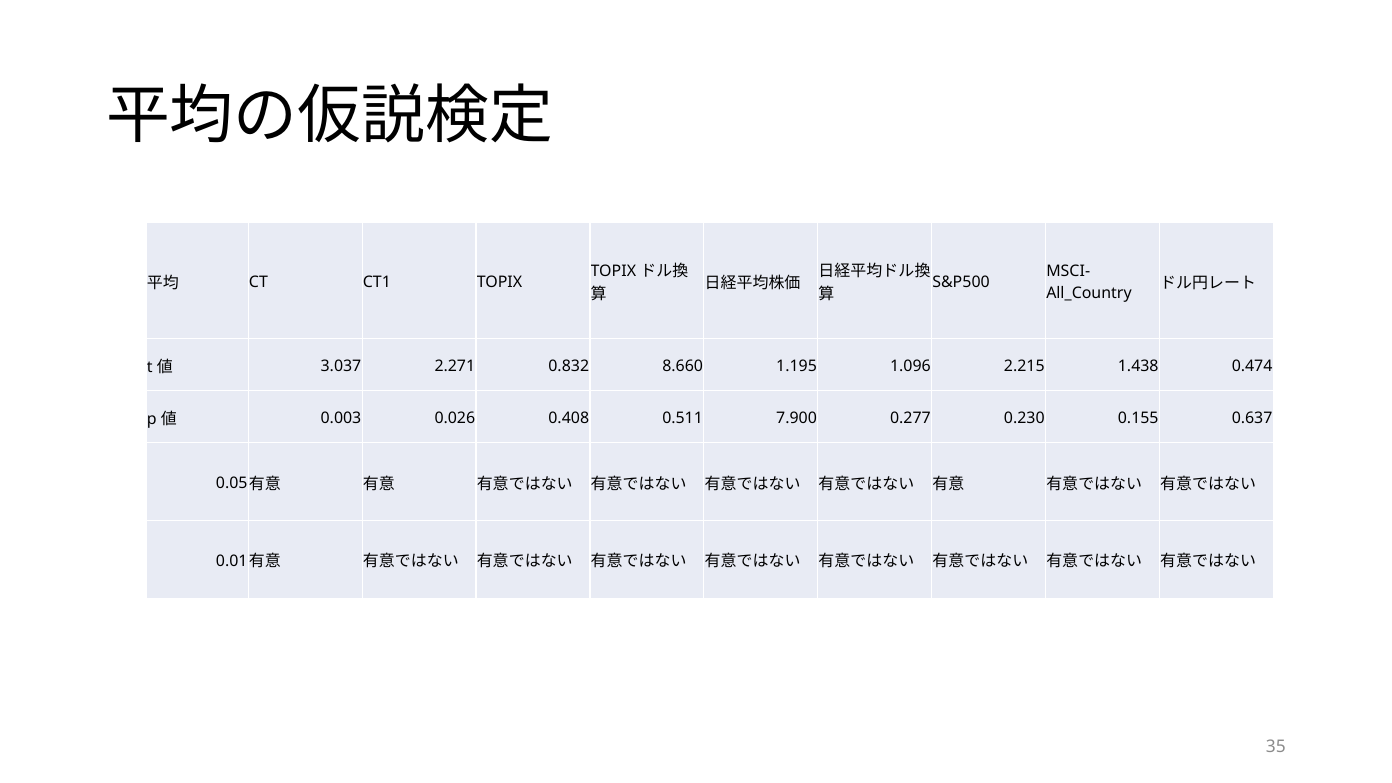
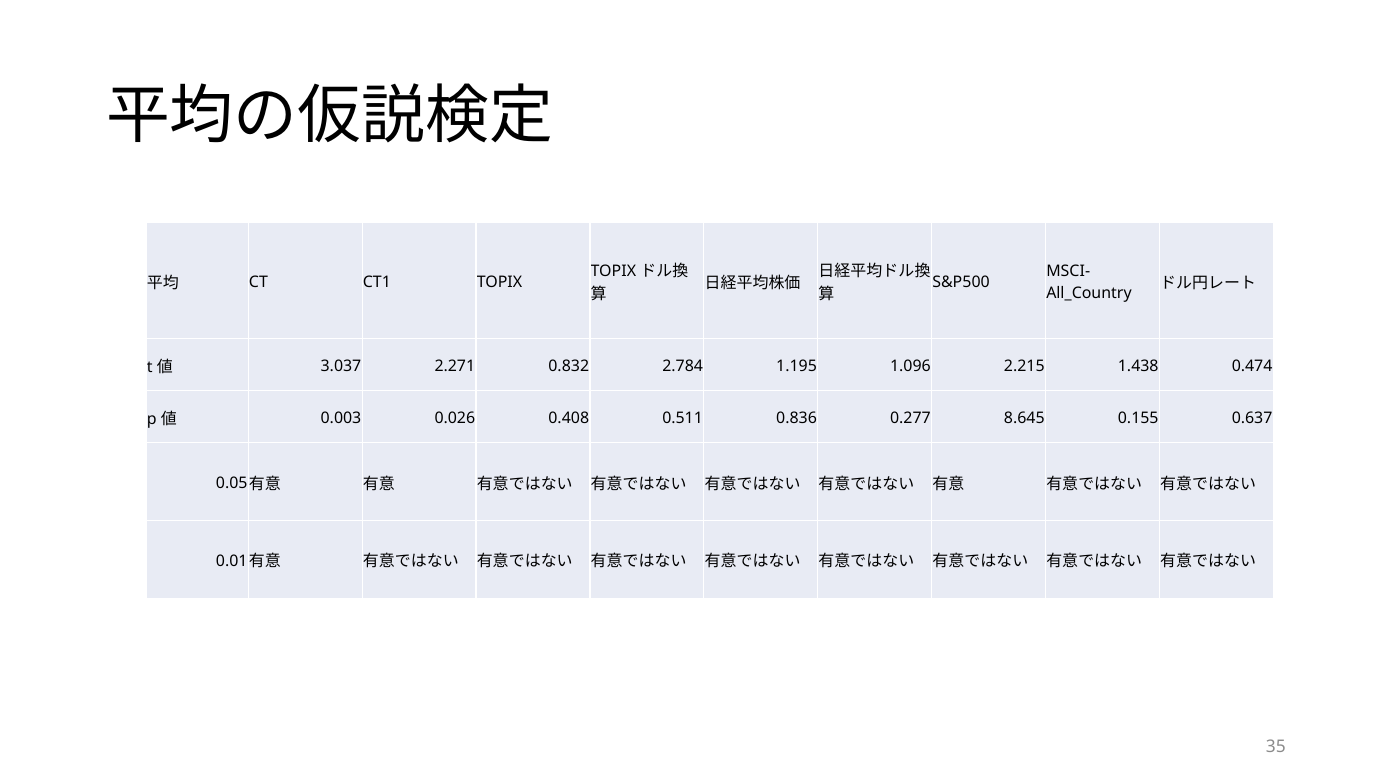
8.660: 8.660 -> 2.784 (683, 366)
7.900: 7.900 -> 0.836 (797, 418)
0.230: 0.230 -> 8.645 (1024, 418)
